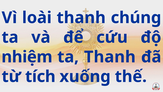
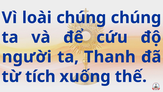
loài thanh: thanh -> chúng (81, 18)
nhiệm: nhiệm -> người (27, 57)
